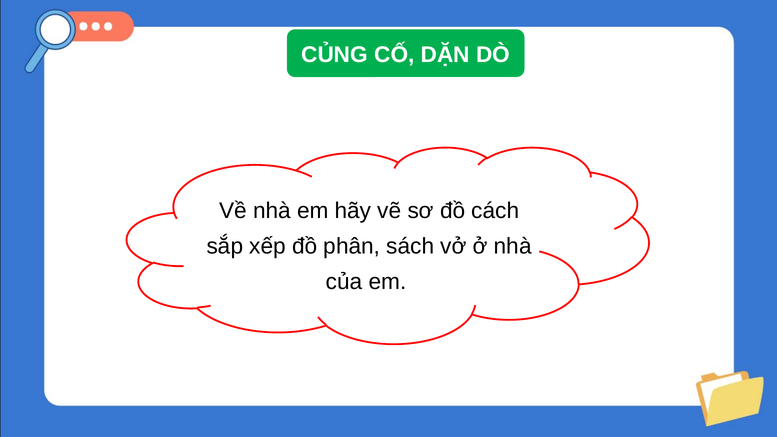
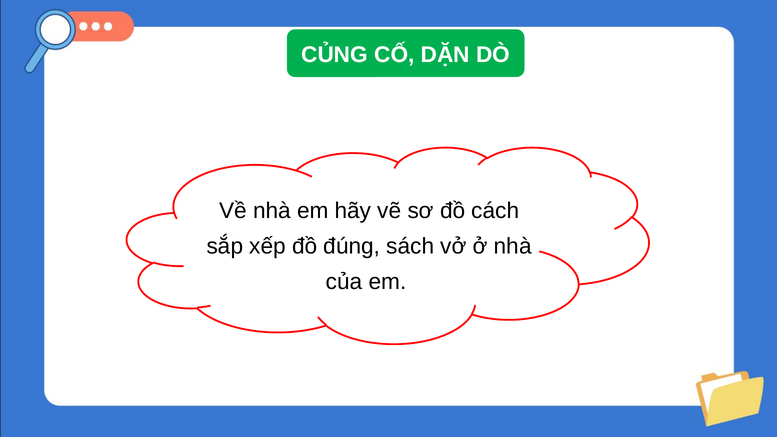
phân: phân -> đúng (352, 246)
